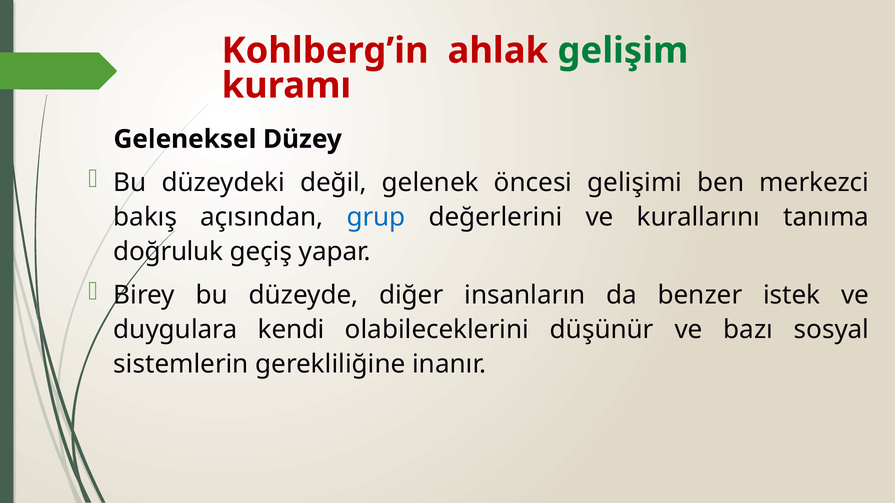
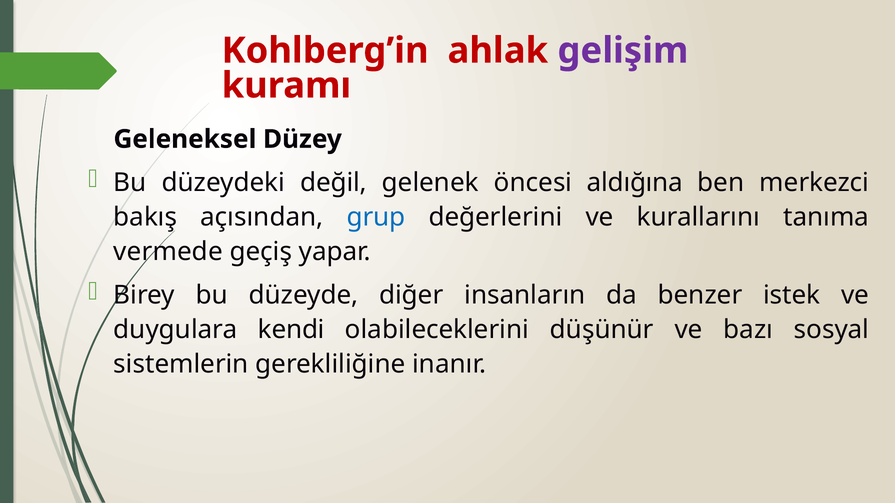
gelişim colour: green -> purple (623, 51)
gelişimi: gelişimi -> aldığına (635, 183)
doğruluk: doğruluk -> vermede (168, 252)
